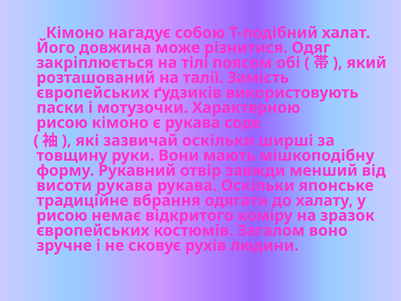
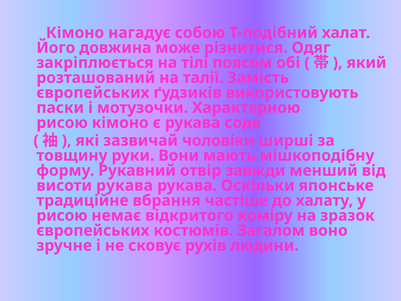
зазвичай оскільки: оскільки -> чоловіки (218, 140)
одягати: одягати -> частіше (236, 200)
